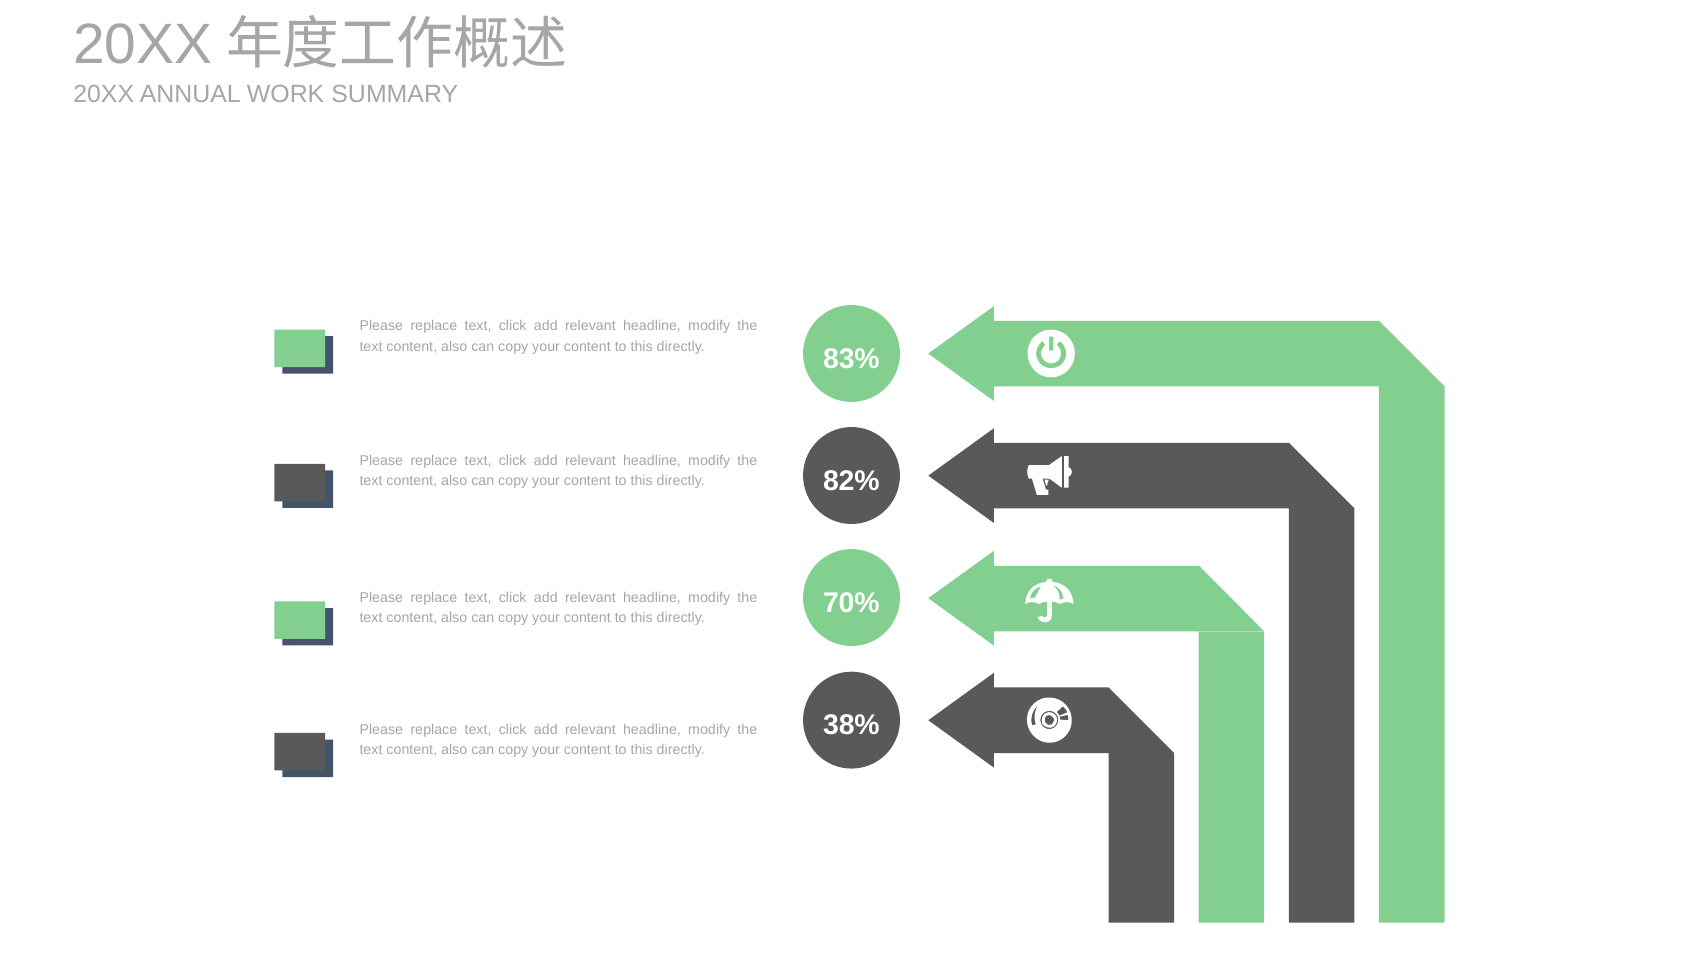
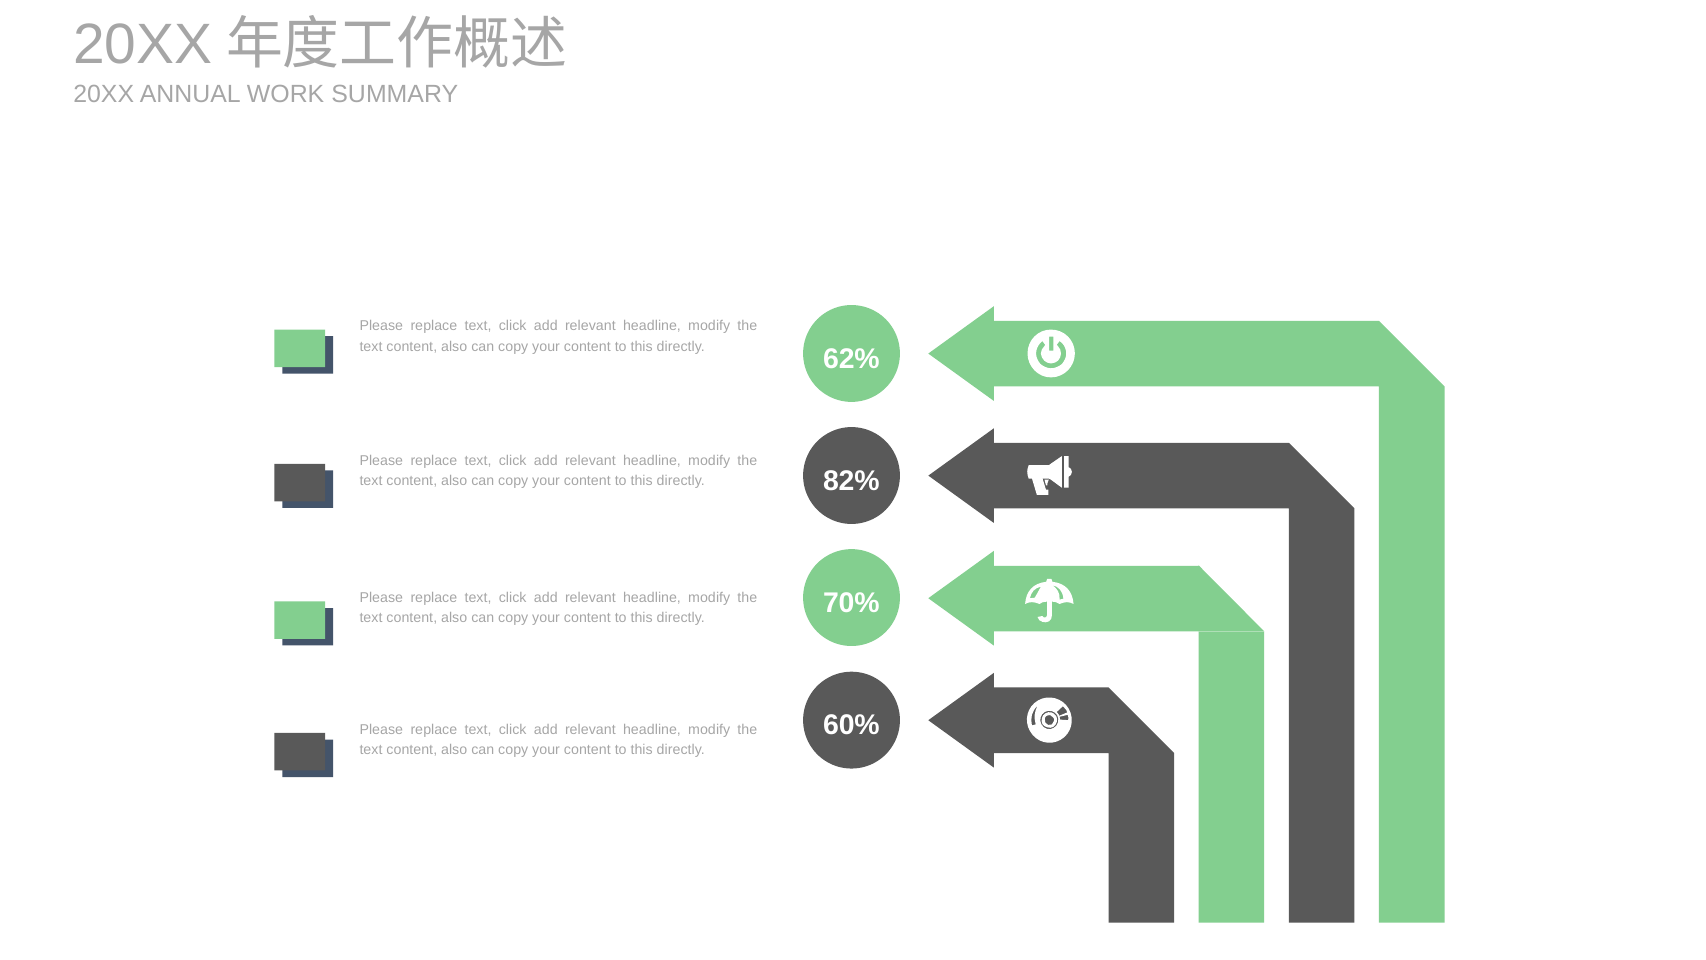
83%: 83% -> 62% (851, 359)
38%: 38% -> 60% (851, 725)
